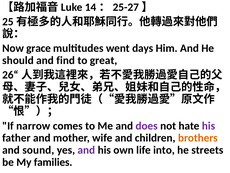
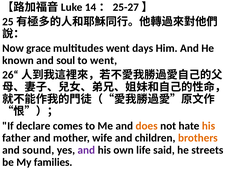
should: should -> known (18, 60)
find: find -> soul (66, 60)
to great: great -> went (104, 60)
narrow: narrow -> declare (33, 125)
does colour: purple -> orange (147, 125)
his colour: purple -> orange (209, 125)
into: into -> said (164, 150)
